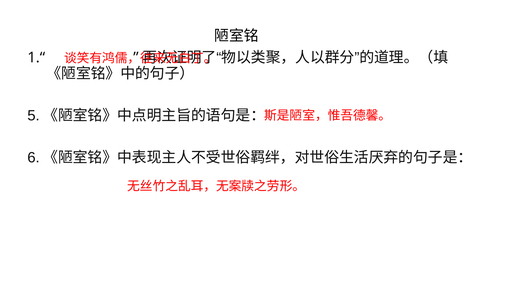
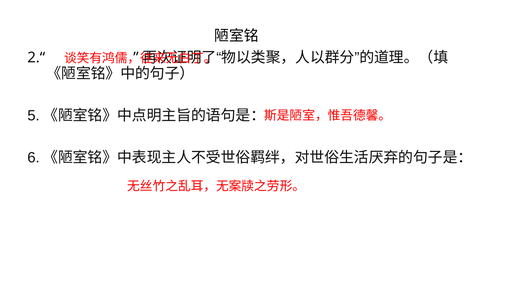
1.“: 1.“ -> 2.“ (36, 58)
